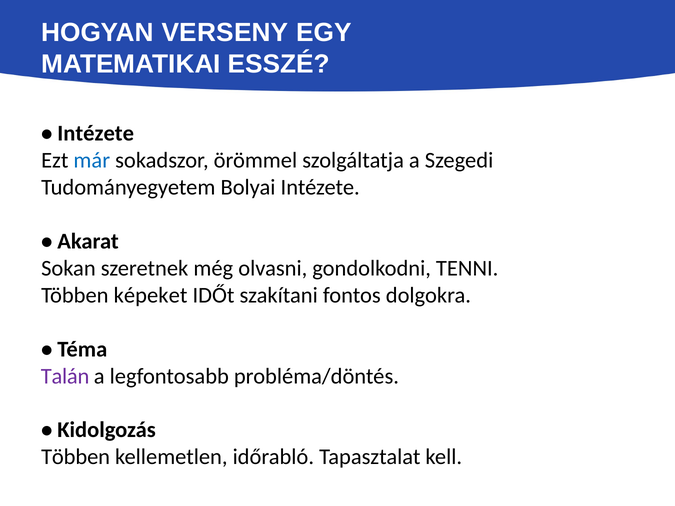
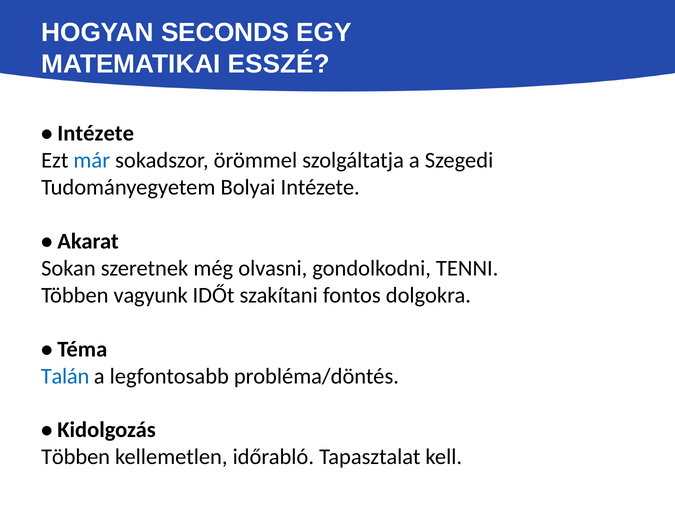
VERSENY: VERSENY -> SECONDS (225, 33)
képeket: képeket -> vagyunk (151, 295)
Talán colour: purple -> blue (65, 376)
